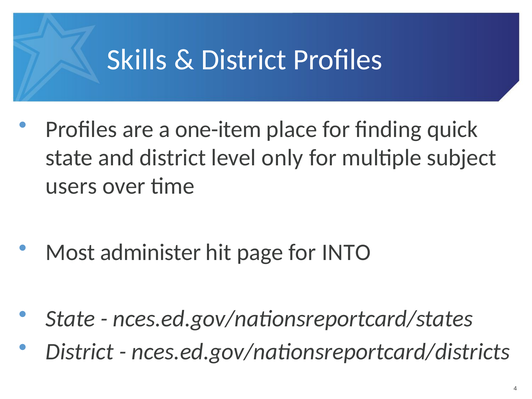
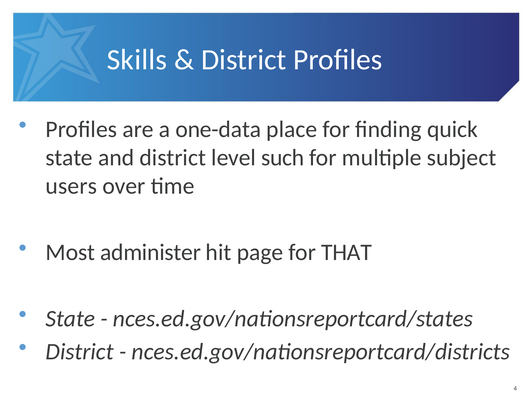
one-item: one-item -> one-data (218, 129)
only: only -> such (283, 158)
INTO: INTO -> THAT (346, 252)
